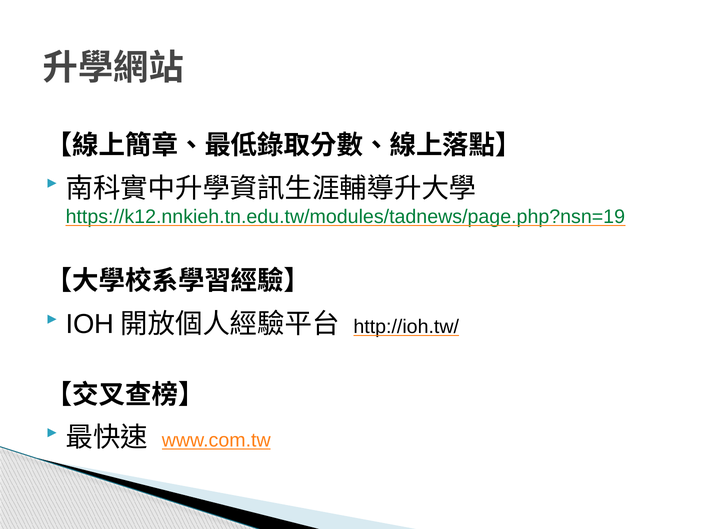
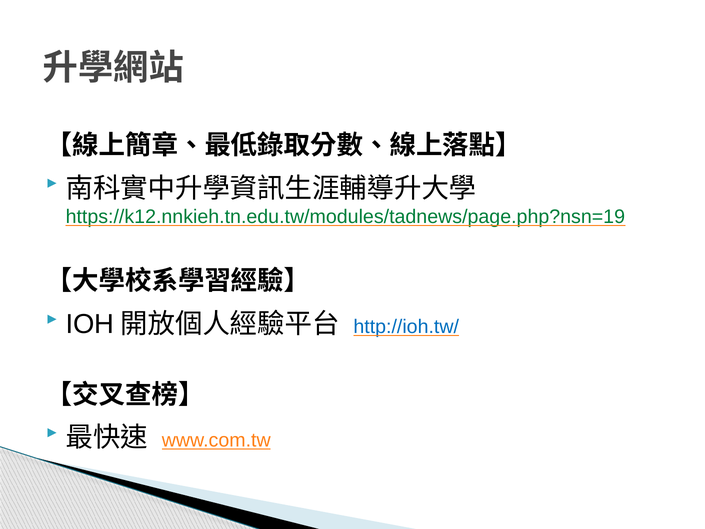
http://ioh.tw/ colour: black -> blue (406, 327)
